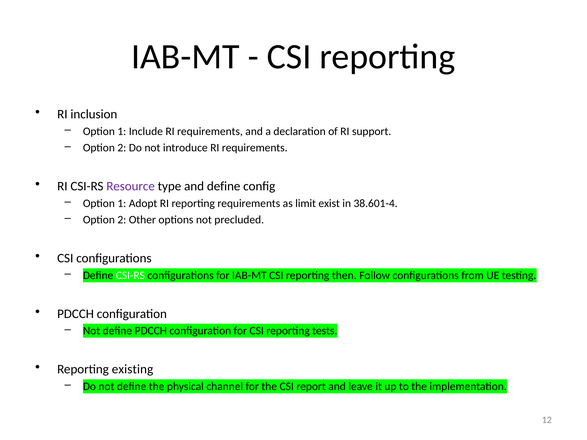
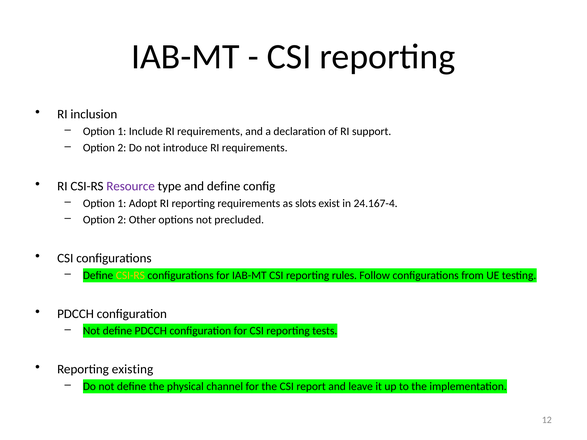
limit: limit -> slots (306, 204)
38.601-4: 38.601-4 -> 24.167-4 (376, 204)
CSI-RS colour: white -> yellow (130, 276)
then: then -> rules (344, 276)
